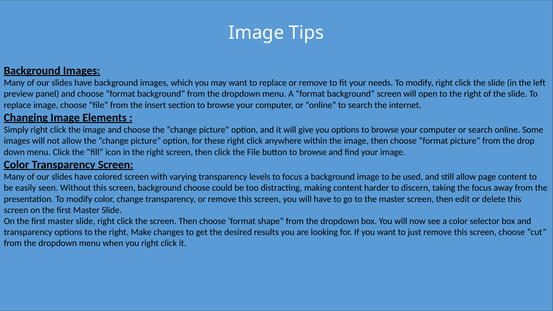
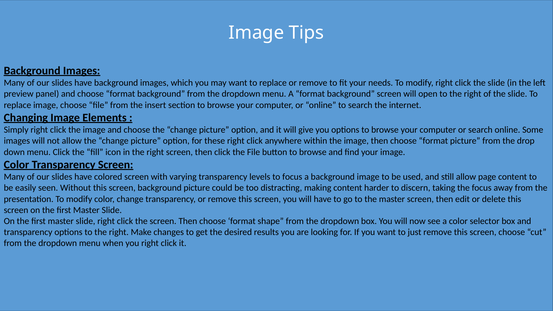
background choose: choose -> picture (197, 188)
